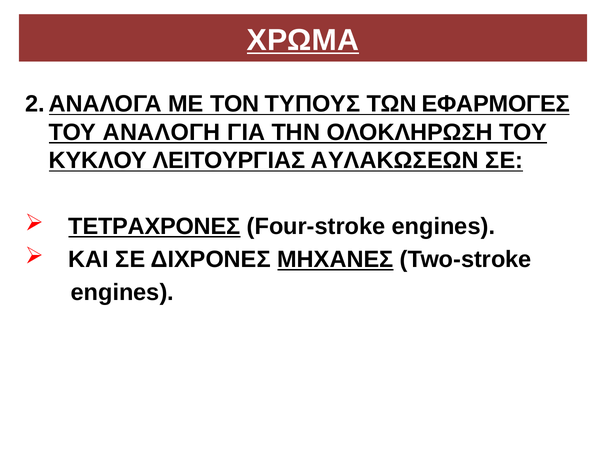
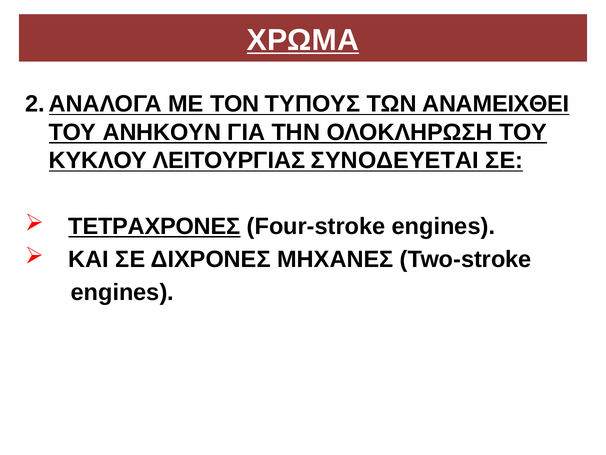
ΕΦΑΡΜΟΓΕΣ: ΕΦΑΡΜΟΓΕΣ -> ΑΝΑΜΕΙΧΘΕΙ (496, 104)
ΑΝΑΛΟΓΗ: ΑΝΑΛΟΓΗ -> ΑΝΗΚΟΥΝ (162, 132)
ΑΥΛΑΚΩΣΕΩΝ: ΑΥΛΑΚΩΣΕΩΝ -> ΣΥΝΟΔΕΥΕΤΑΙ (395, 160)
ΜΗΧΑΝΕΣ underline: present -> none (335, 259)
